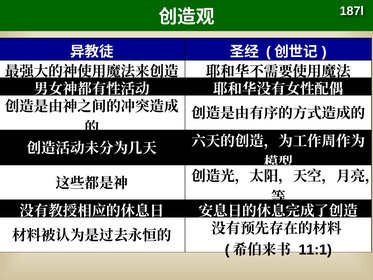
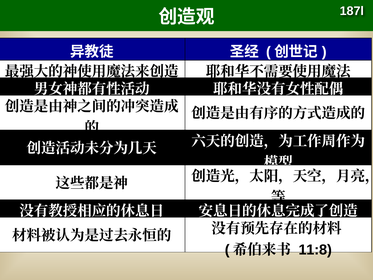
11:1: 11:1 -> 11:8 (315, 249)
